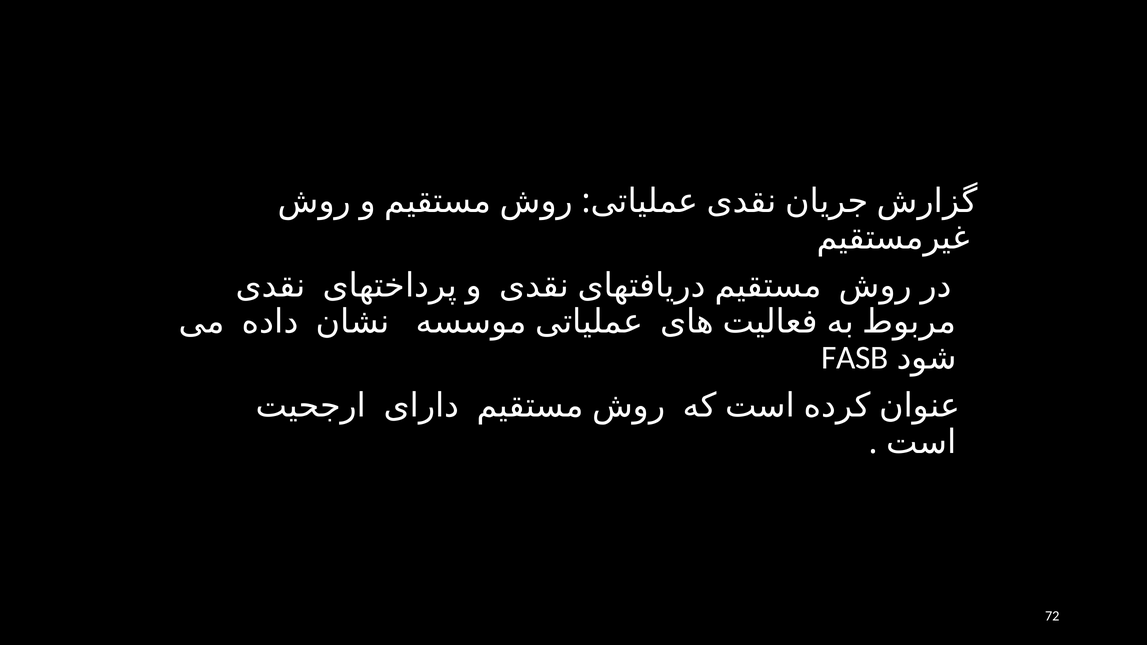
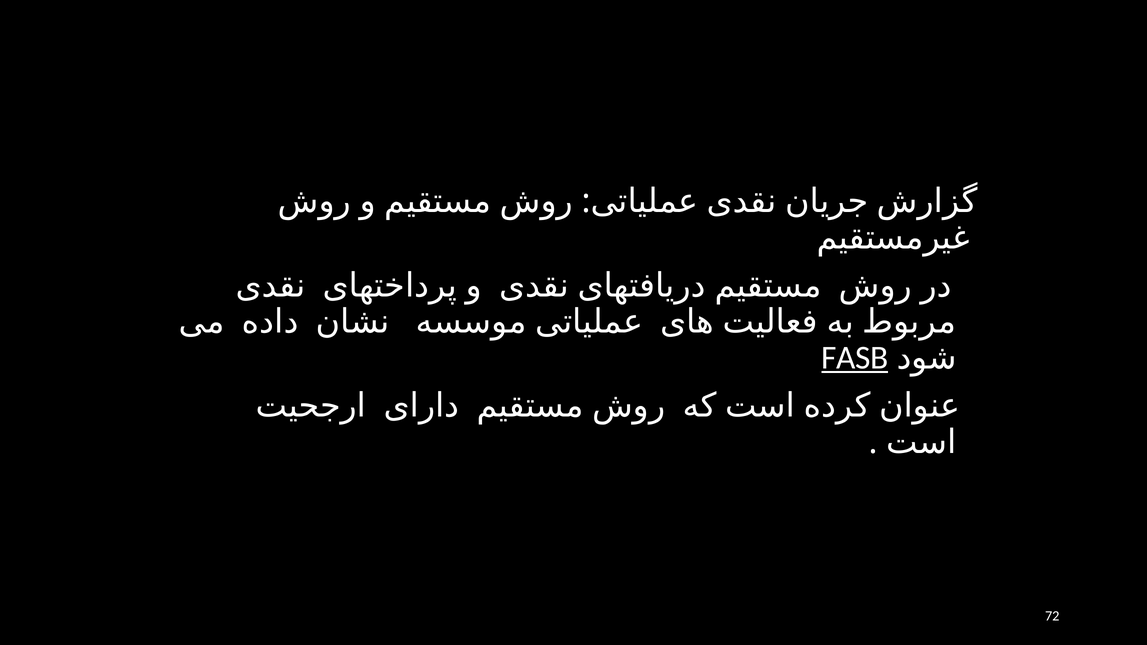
FASB underline: none -> present (855, 358)
